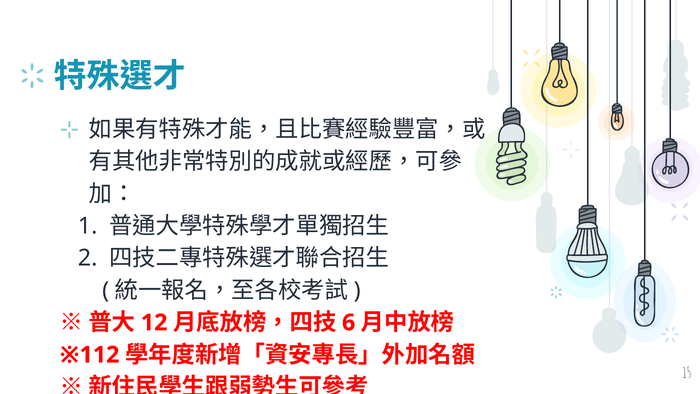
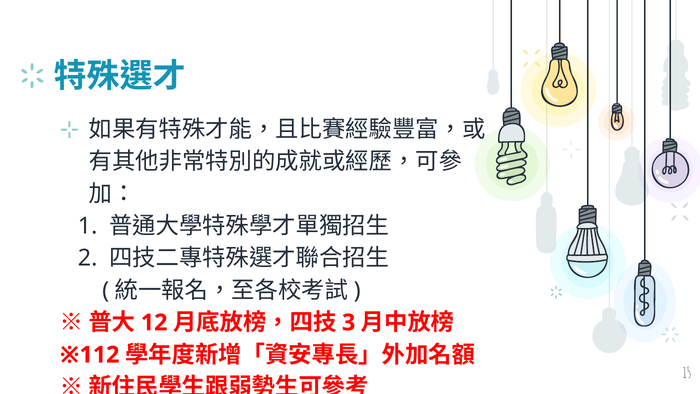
6: 6 -> 3 (349, 322)
